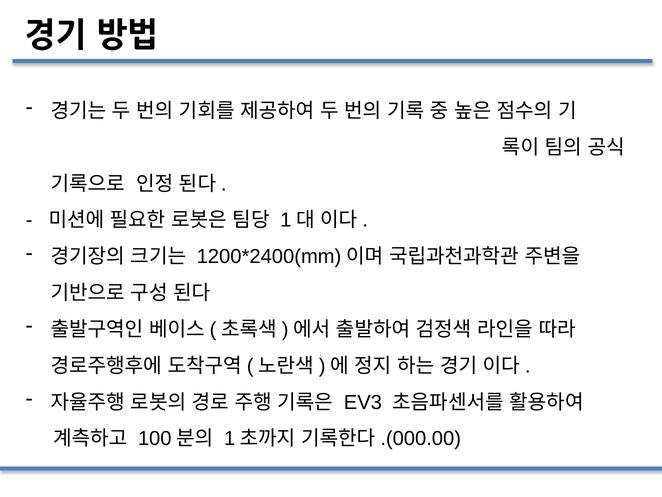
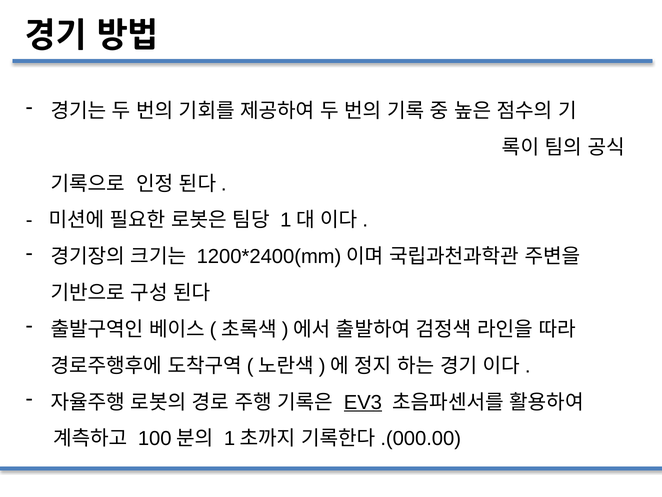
EV3 underline: none -> present (363, 402)
